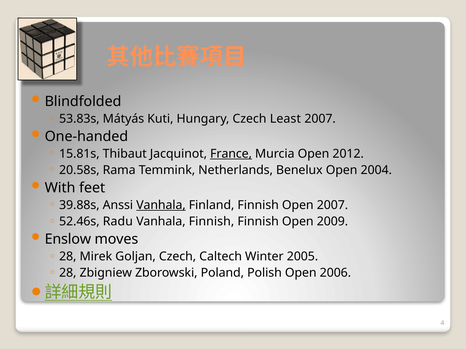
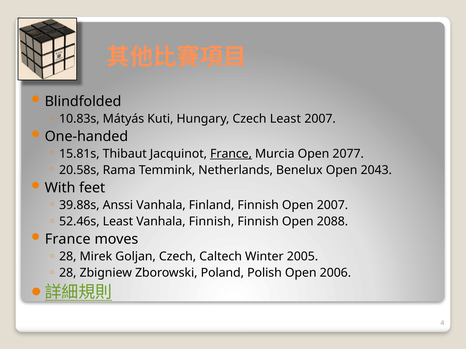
53.83s: 53.83s -> 10.83s (79, 119)
2012: 2012 -> 2077 (348, 154)
2004: 2004 -> 2043 (376, 170)
Vanhala underline: present -> none (161, 205)
52.46s Radu: Radu -> Least (118, 222)
2009: 2009 -> 2088 (332, 222)
Enslow: Enslow -> France (68, 239)
